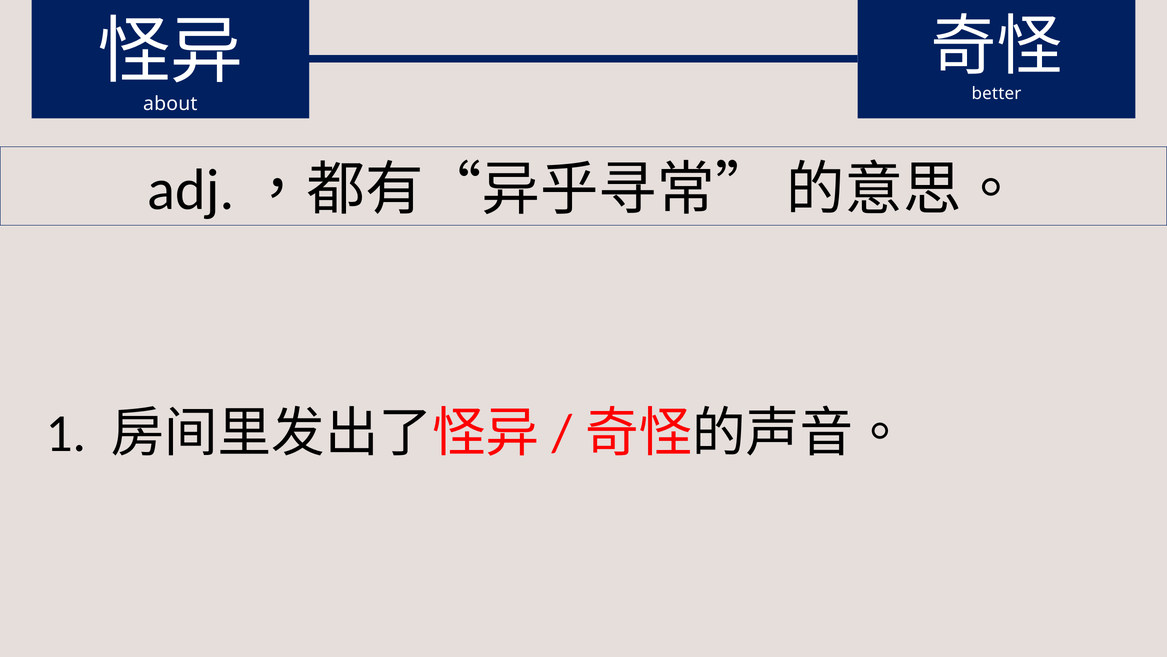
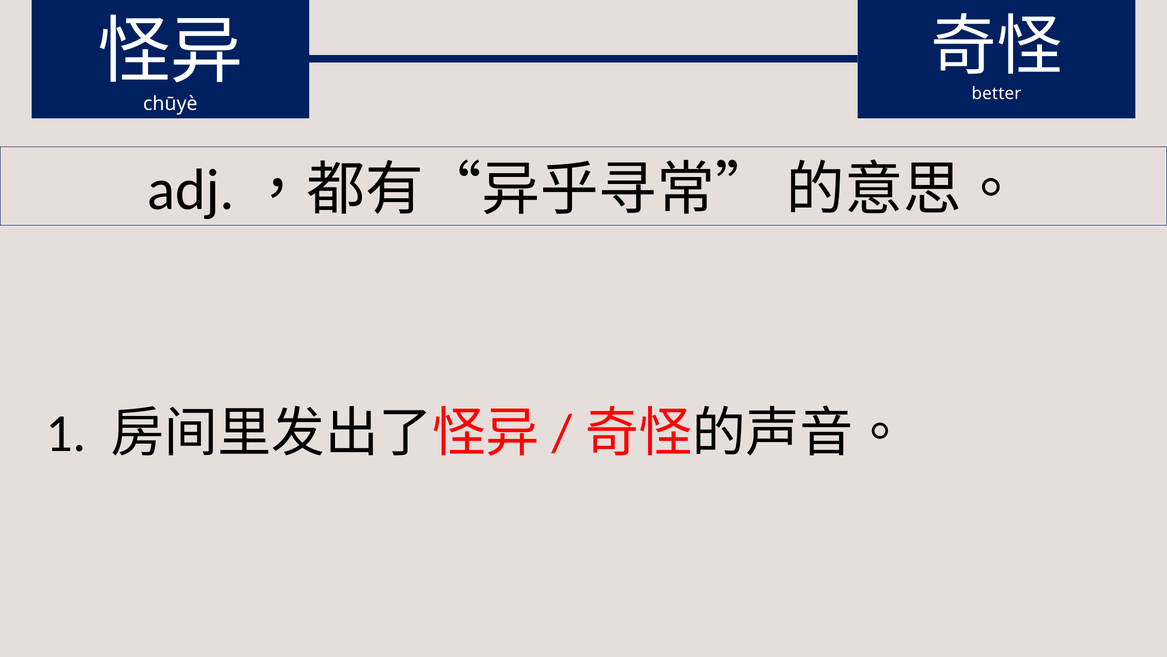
about: about -> chūyè (170, 104)
